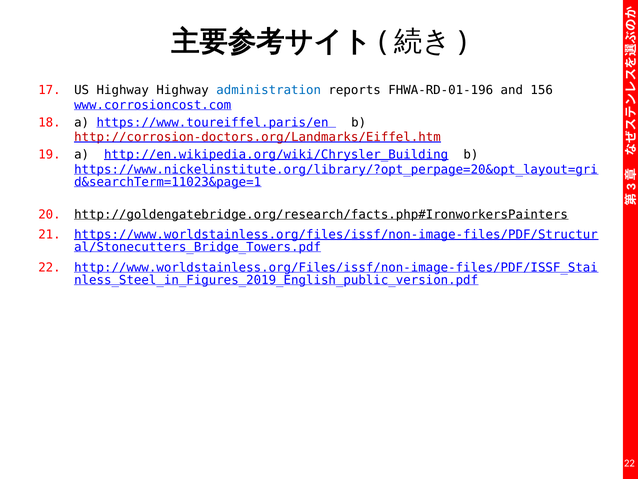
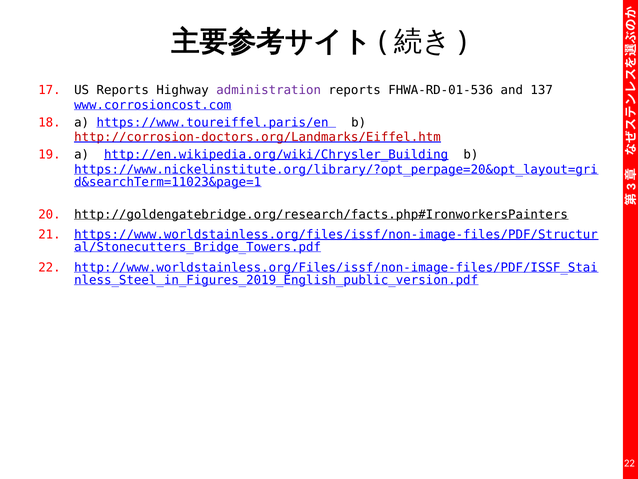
US Highway: Highway -> Reports (123, 90)
administration colour: blue -> purple (269, 90)
FHWA-RD-01-196: FHWA-RD-01-196 -> FHWA-RD-01-536 (441, 90)
156: 156 -> 137 (542, 90)
